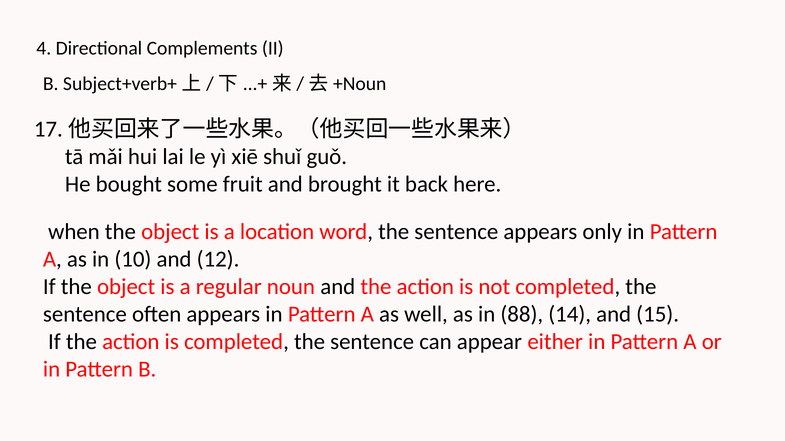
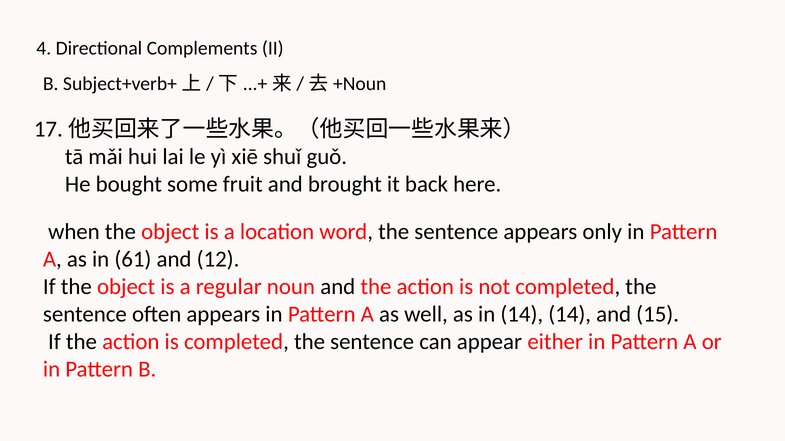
10: 10 -> 61 (133, 260)
in 88: 88 -> 14 (522, 315)
